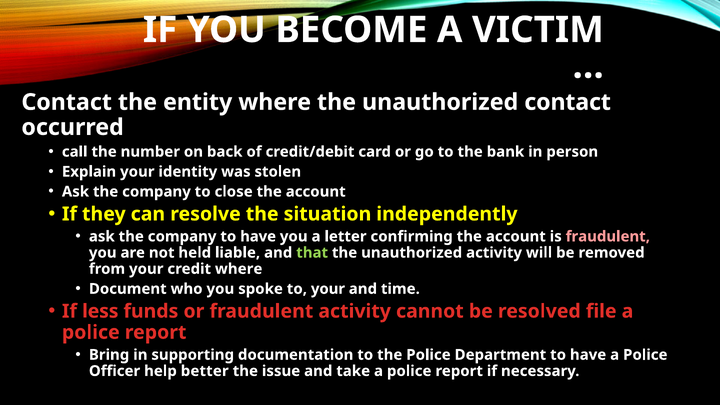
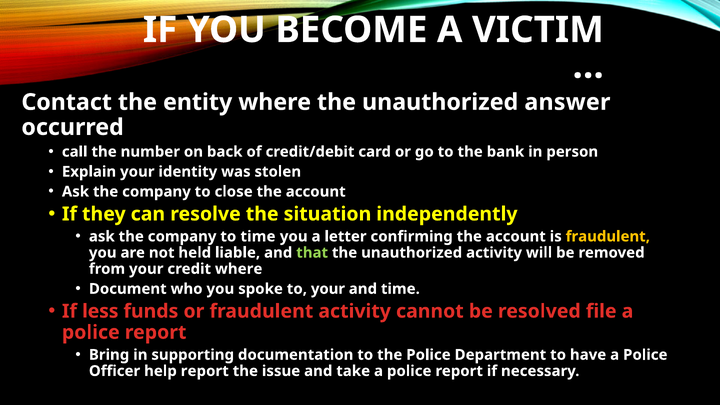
unauthorized contact: contact -> answer (567, 102)
company to have: have -> time (258, 236)
fraudulent colour: pink -> yellow (608, 236)
help better: better -> report (205, 371)
